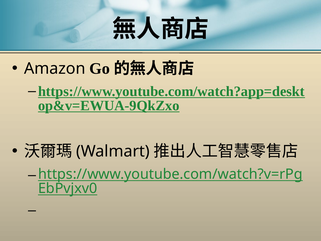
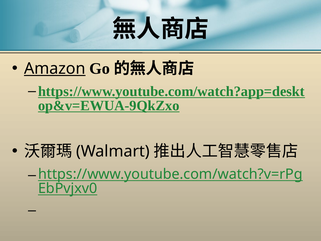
Amazon underline: none -> present (55, 69)
